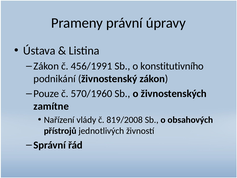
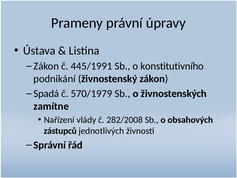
456/1991: 456/1991 -> 445/1991 (92, 66)
Pouze: Pouze -> Spadá (46, 93)
570/1960: 570/1960 -> 570/1979 (92, 93)
819/2008: 819/2008 -> 282/2008 (125, 120)
přístrojů: přístrojů -> zástupců (60, 131)
